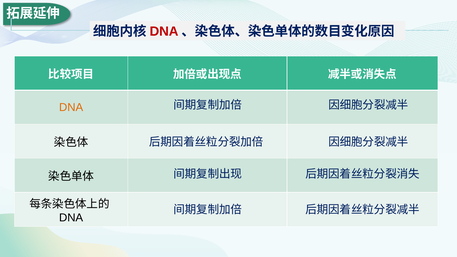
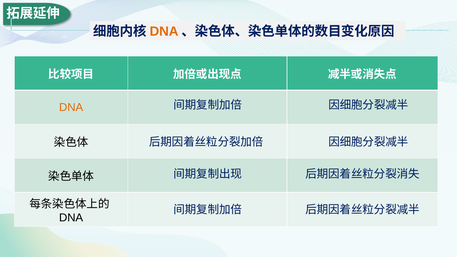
DNA colour: red -> orange (164, 32)
